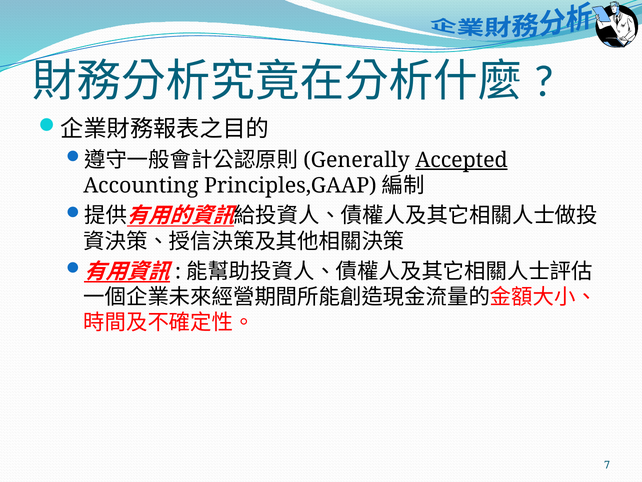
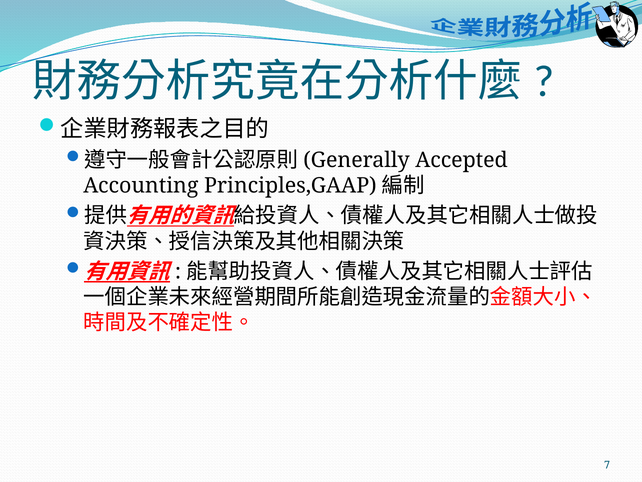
Accepted underline: present -> none (461, 160)
